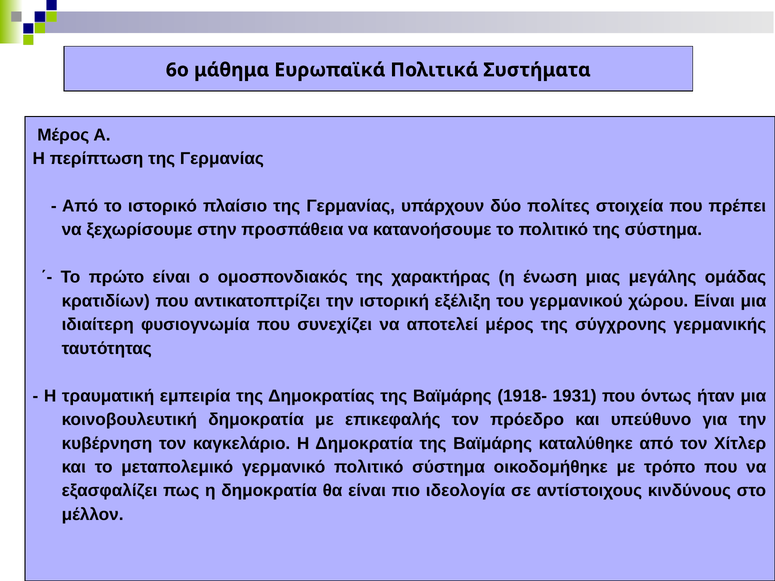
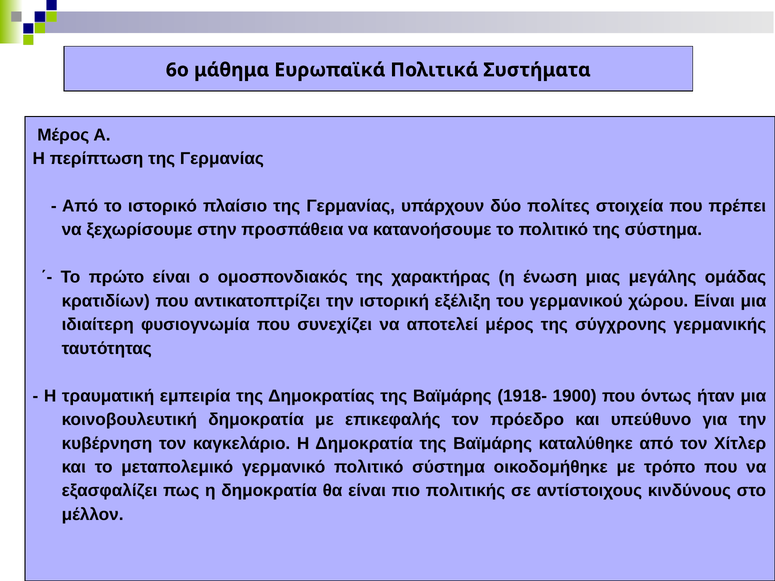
1931: 1931 -> 1900 (575, 396)
ιδεολογία: ιδεολογία -> πολιτικής (466, 491)
